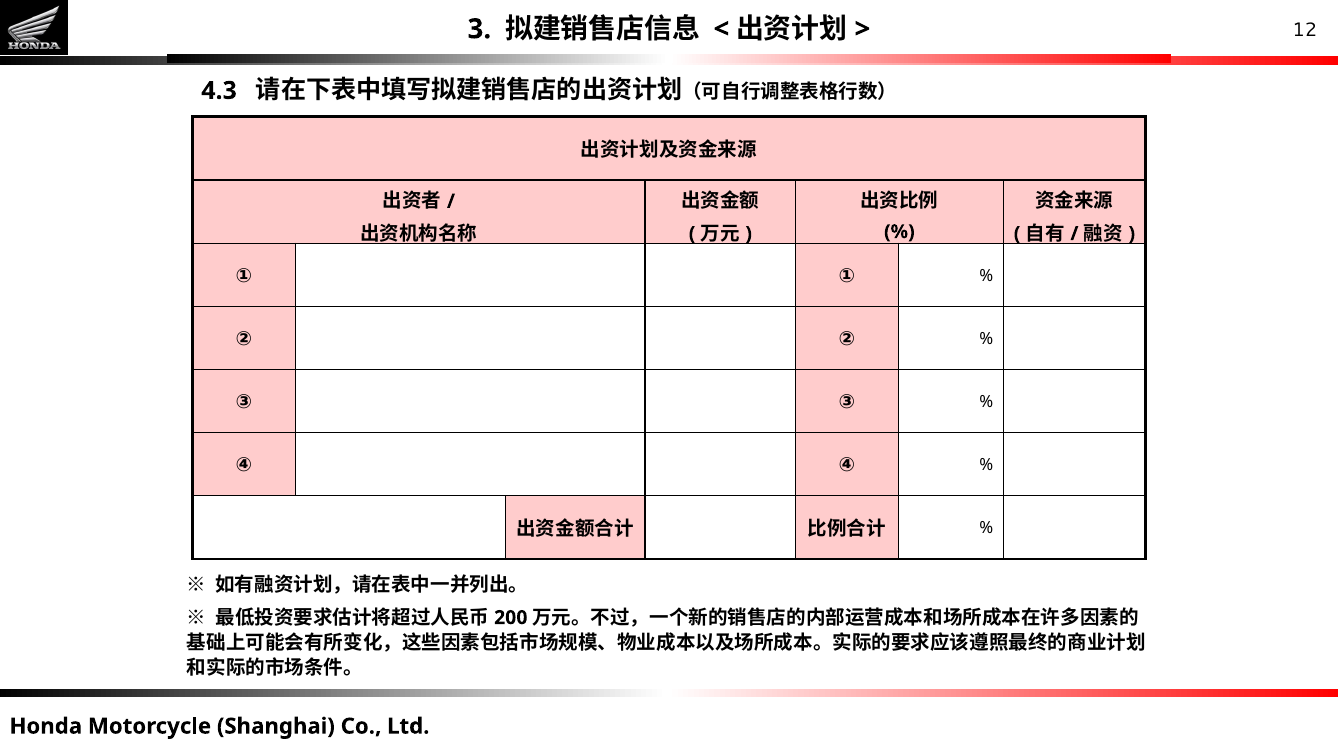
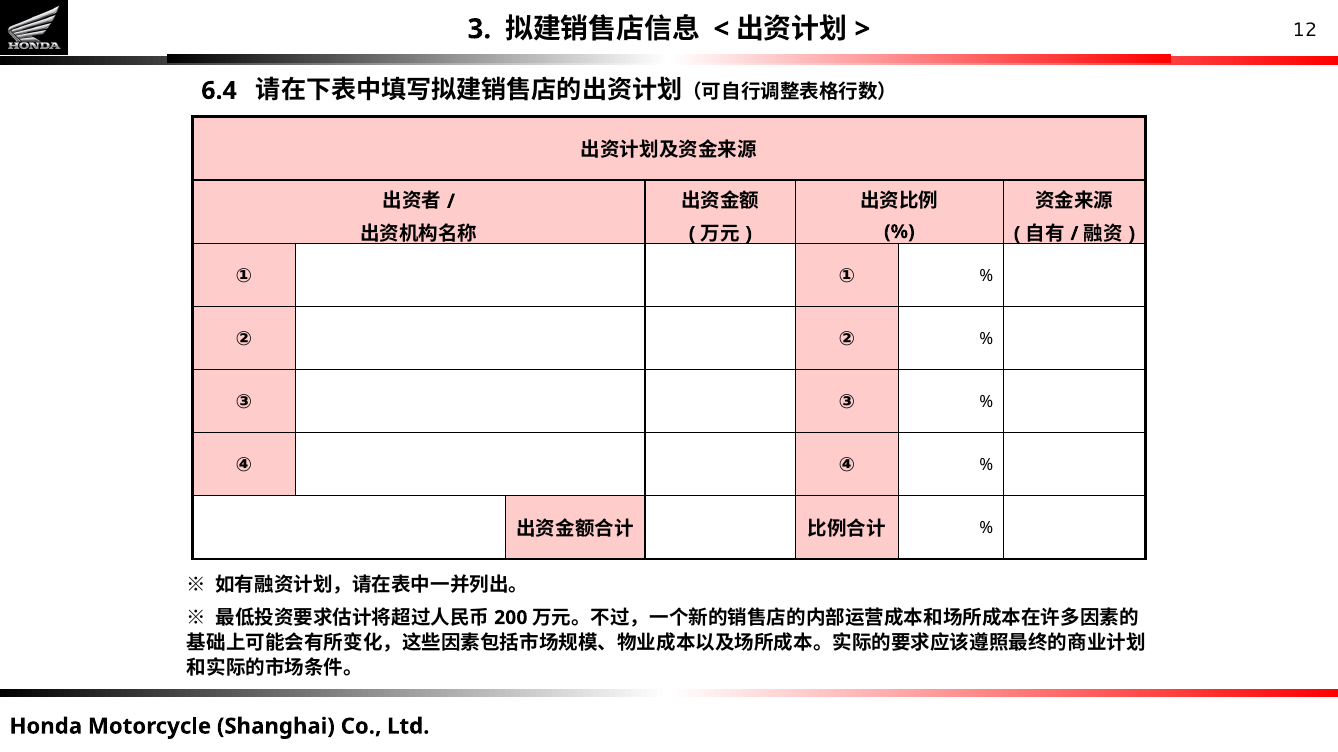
4.3: 4.3 -> 6.4 (219, 91)
